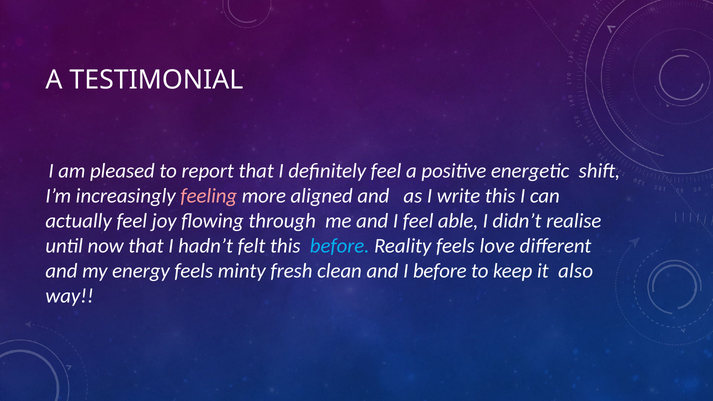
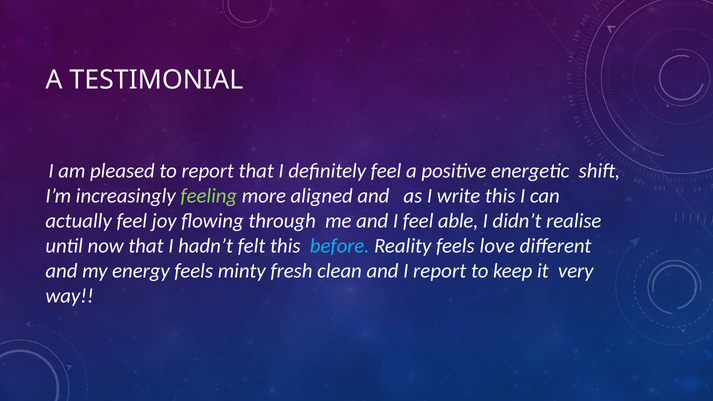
feeling colour: pink -> light green (209, 196)
I before: before -> report (440, 271)
also: also -> very (576, 271)
